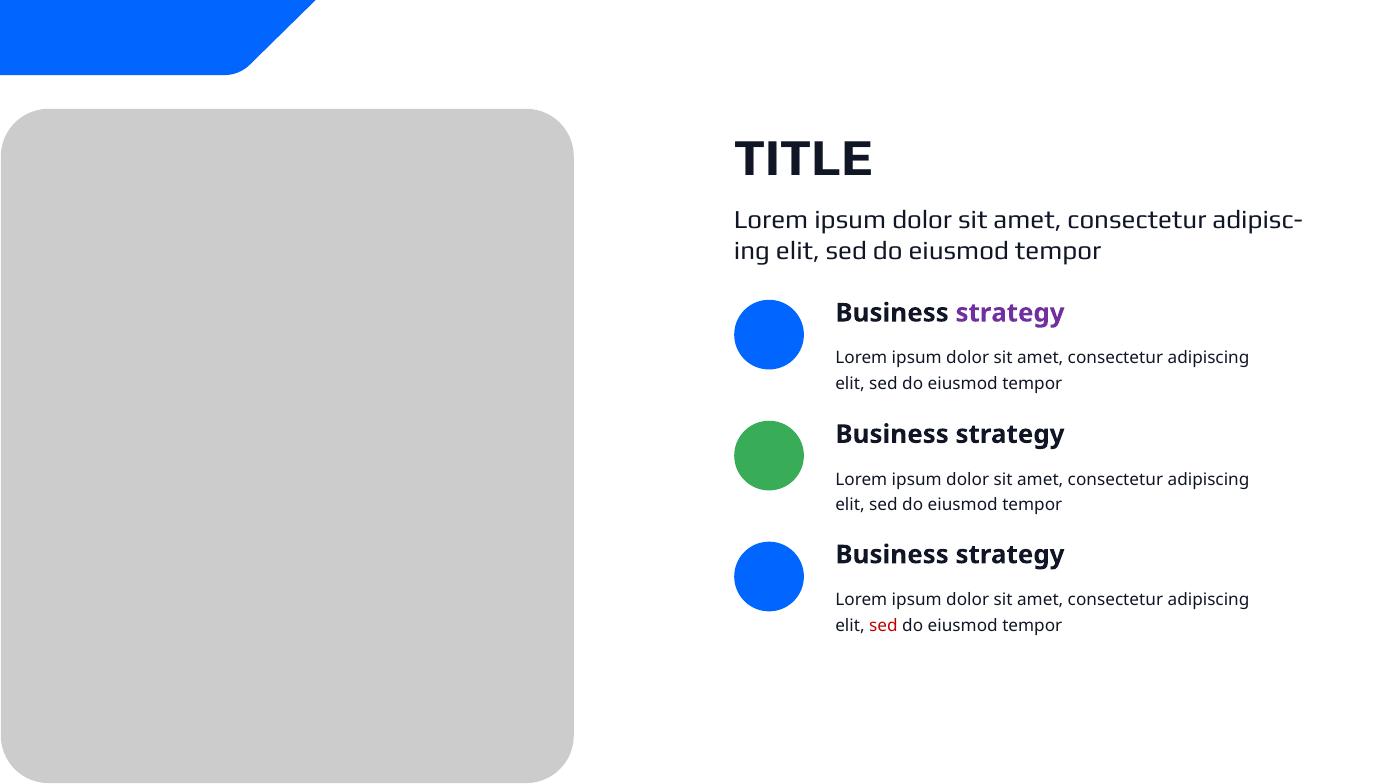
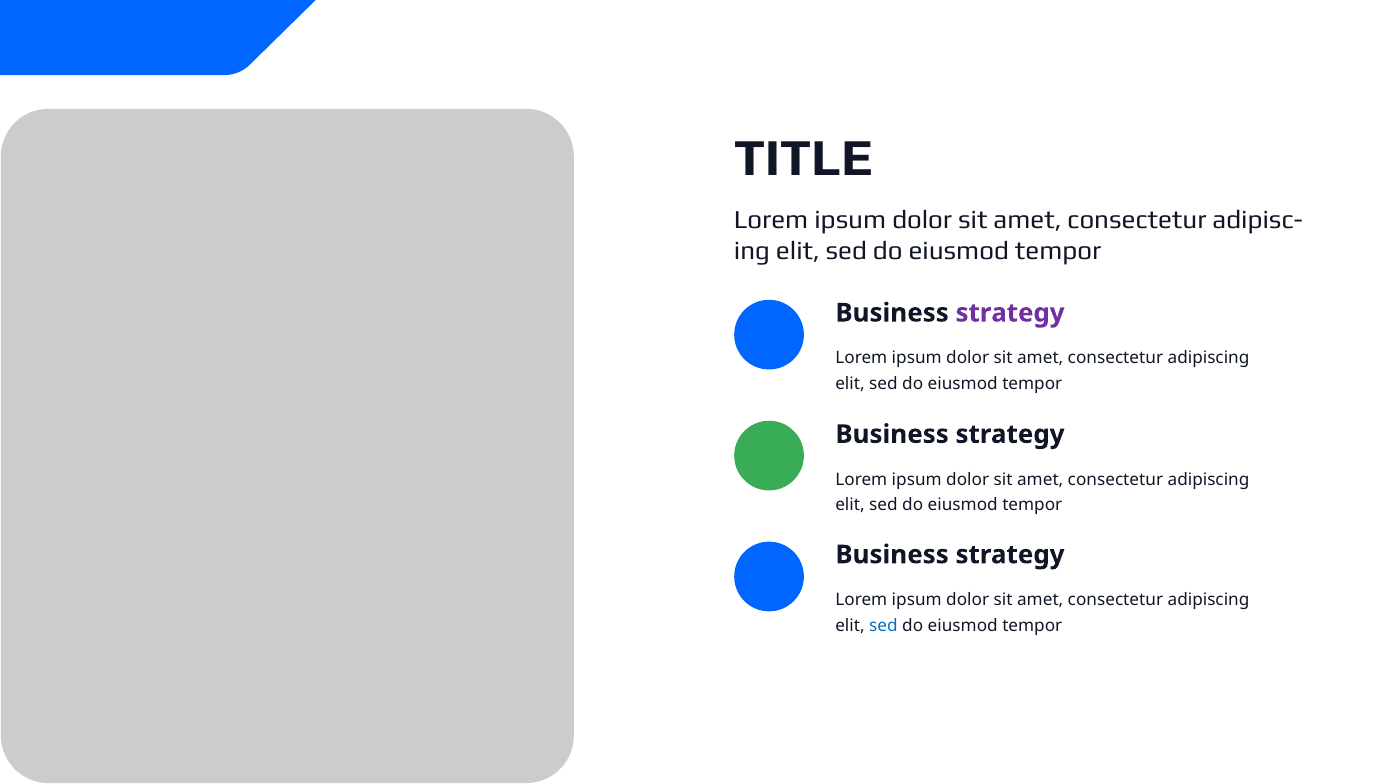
sed colour: red -> blue (883, 626)
